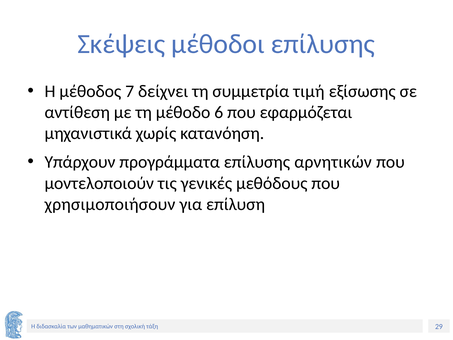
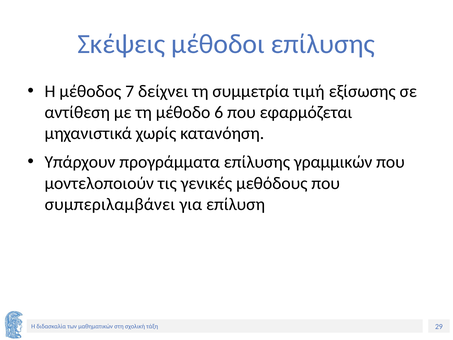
αρνητικών: αρνητικών -> γραμμικών (333, 162)
χρησιμοποιήσουν: χρησιμοποιήσουν -> συμπεριλαμβάνει (110, 204)
